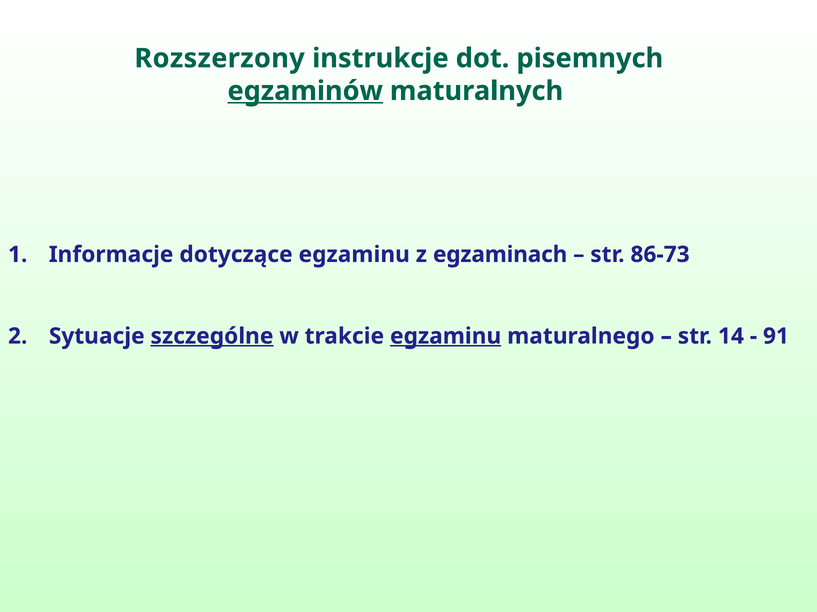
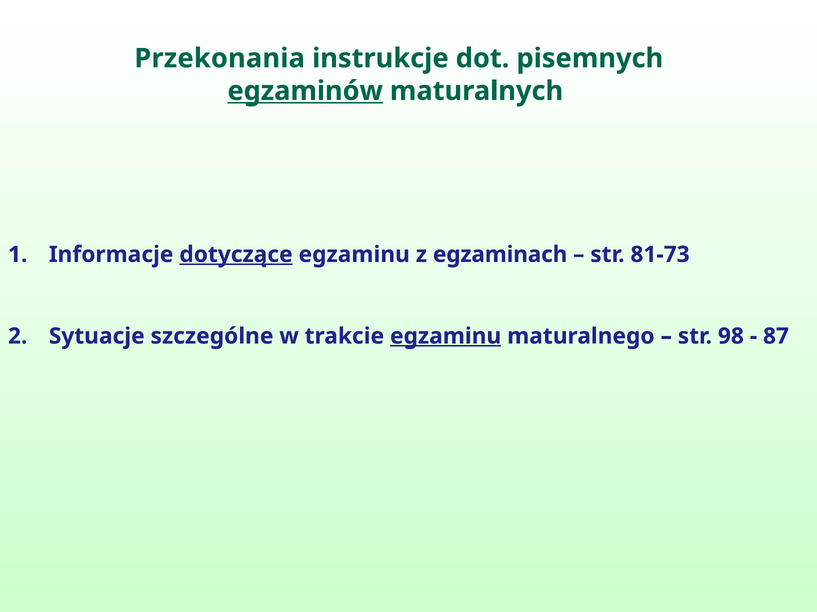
Rozszerzony: Rozszerzony -> Przekonania (220, 58)
dotyczące underline: none -> present (236, 255)
86-73: 86-73 -> 81-73 (660, 255)
szczególne underline: present -> none (212, 337)
14: 14 -> 98 (731, 337)
91: 91 -> 87 (776, 337)
